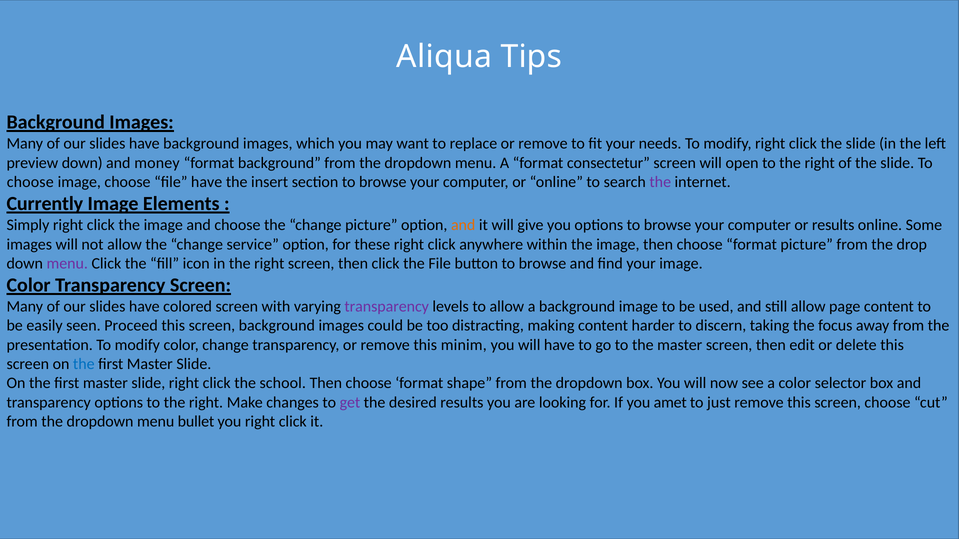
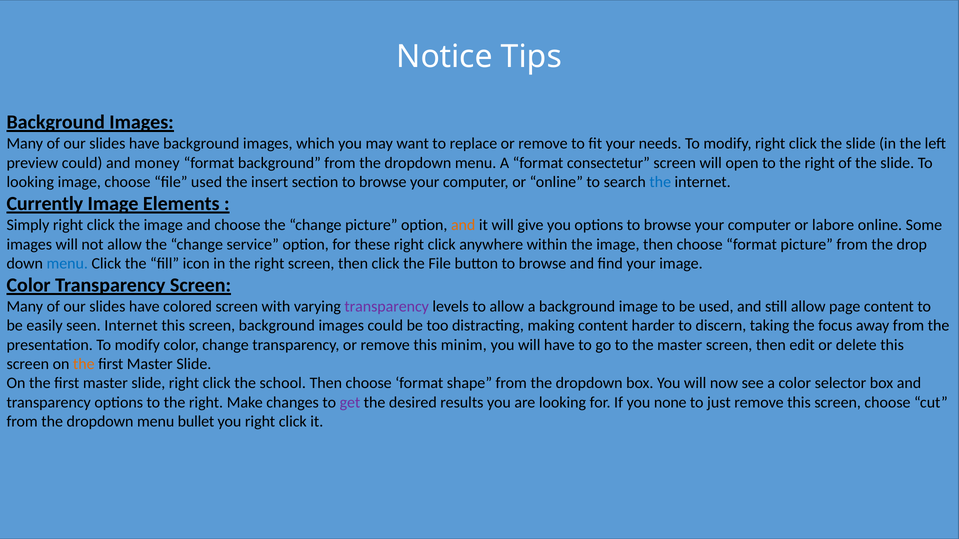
Aliqua: Aliqua -> Notice (445, 57)
preview down: down -> could (82, 163)
choose: choose -> looking (30, 182)
file have: have -> used (207, 182)
the colour: purple -> blue (660, 182)
or results: results -> labore (833, 225)
menu colour: purple -> blue (67, 264)
seen Proceed: Proceed -> Internet (131, 326)
the colour: blue -> orange (84, 364)
amet: amet -> none (670, 403)
